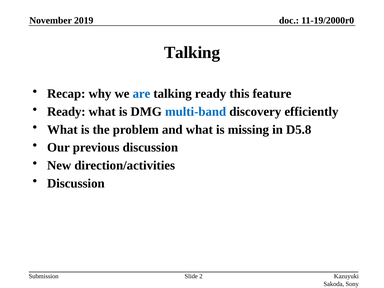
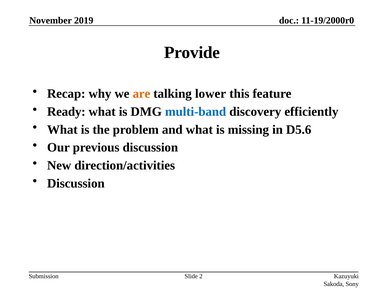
Talking: Talking -> Provide (192, 52)
are colour: blue -> orange (141, 94)
talking ready: ready -> lower (211, 94)
D5.8: D5.8 -> D5.6 (299, 130)
